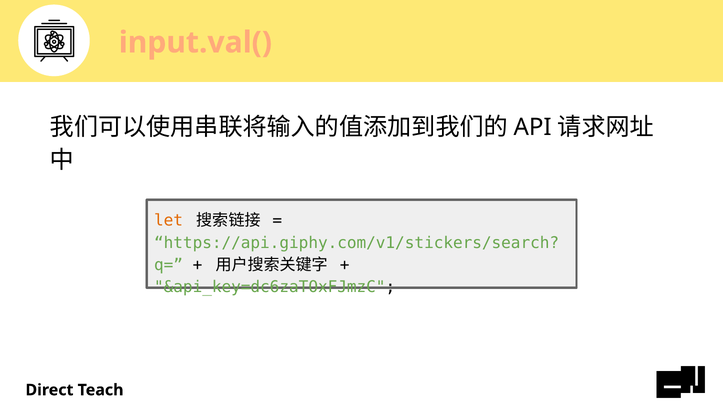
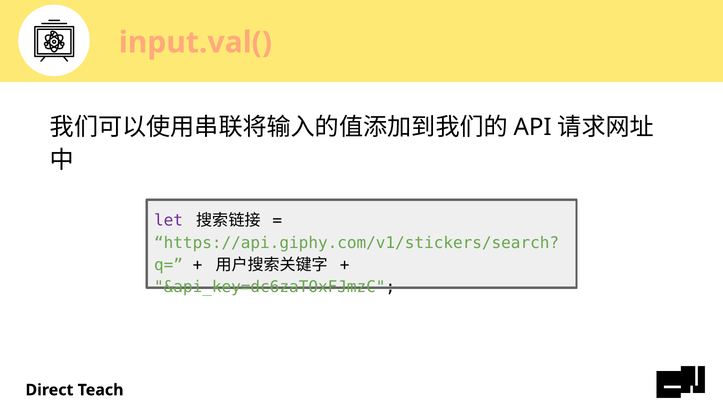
let colour: orange -> purple (169, 221)
